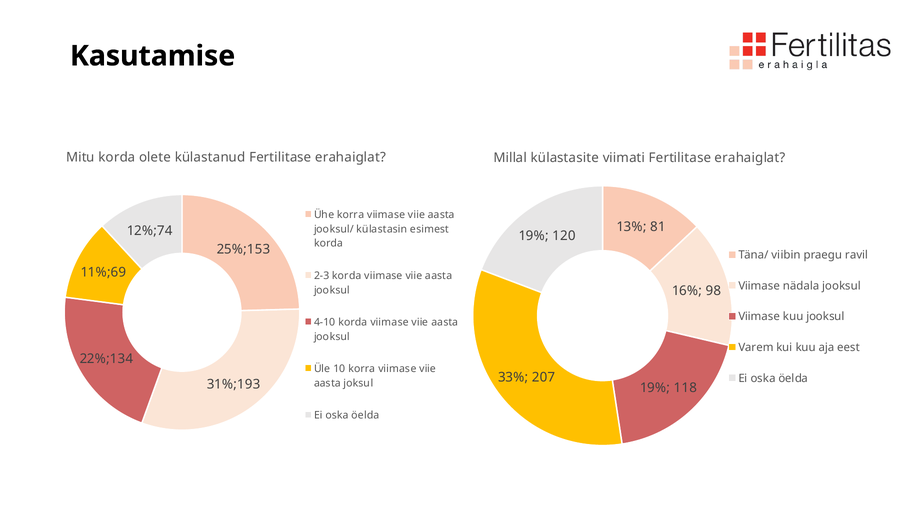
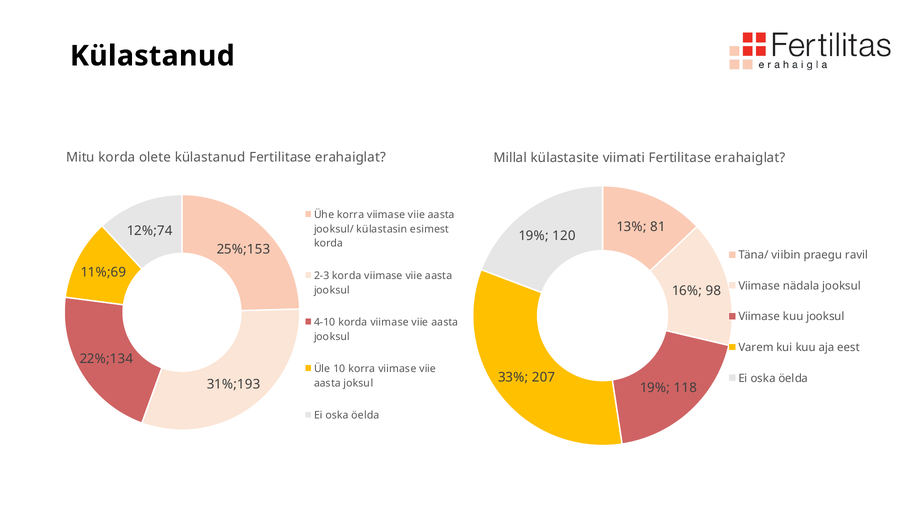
Kasutamise: Kasutamise -> Külastanud (152, 56)
